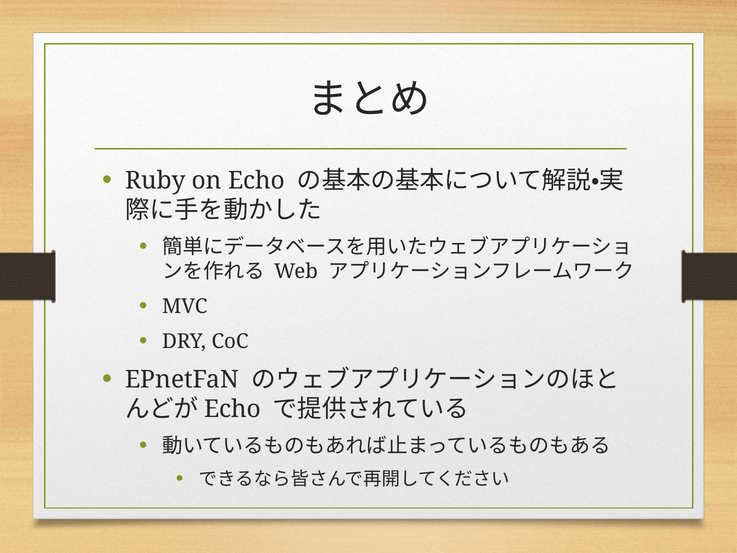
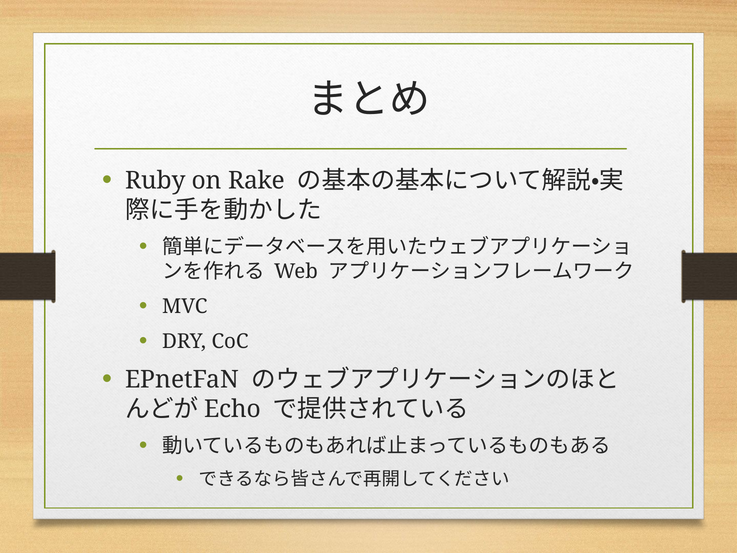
on Echo: Echo -> Rake (257, 180)
